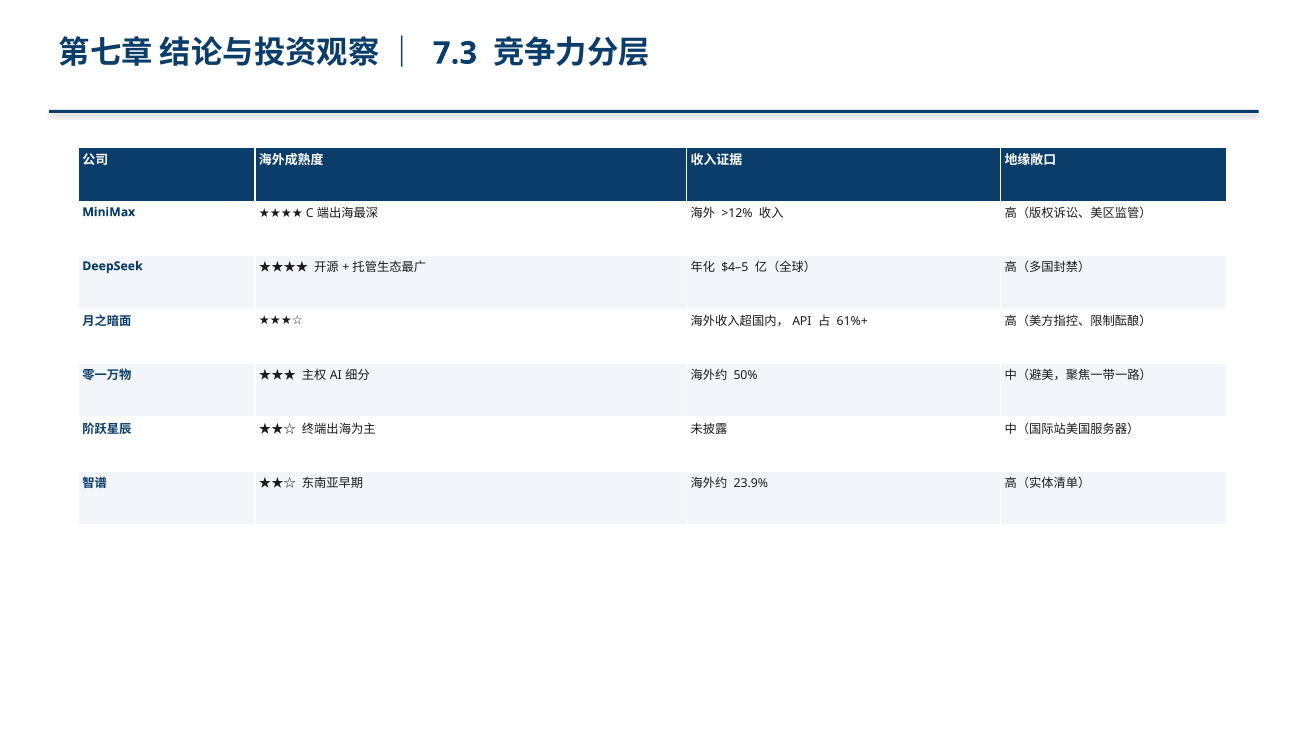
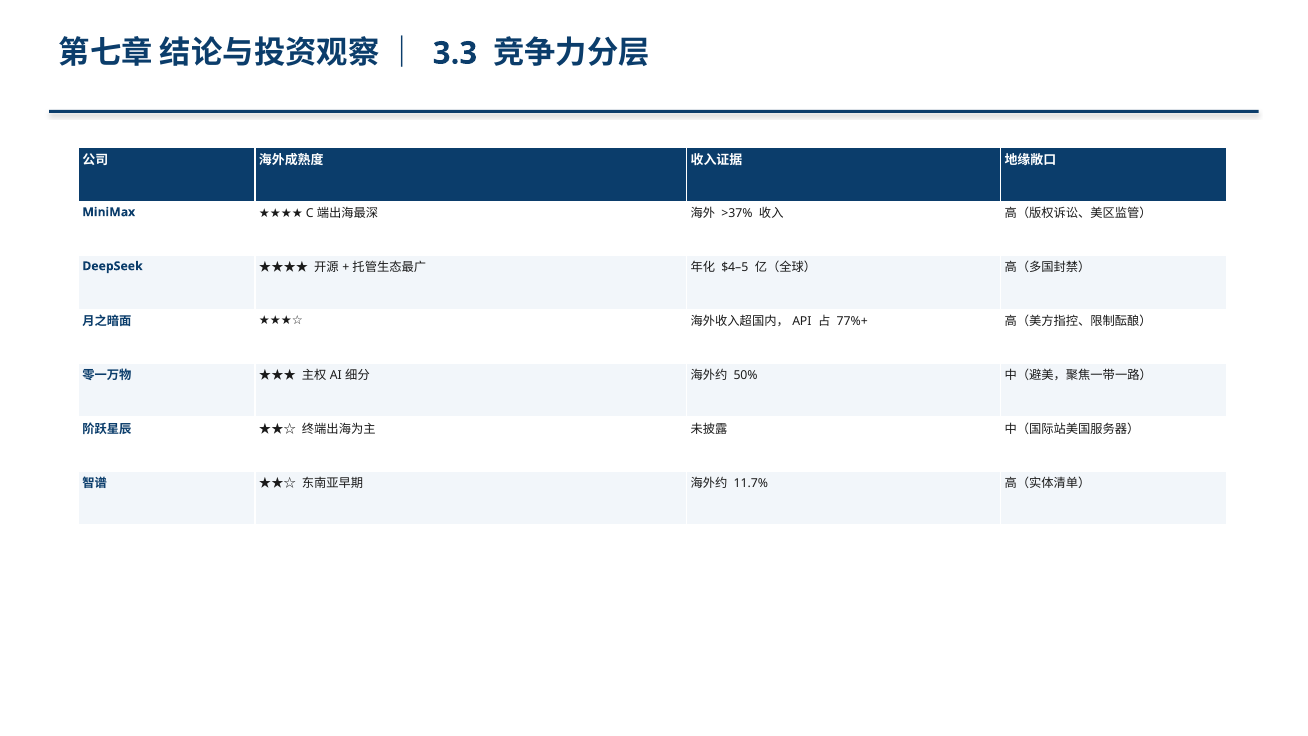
7.3: 7.3 -> 3.3 (455, 53)
>12%: >12% -> >37% (737, 213)
61%+: 61%+ -> 77%+ (852, 321)
23.9%: 23.9% -> 11.7% (751, 483)
